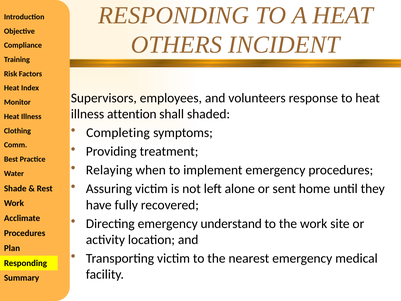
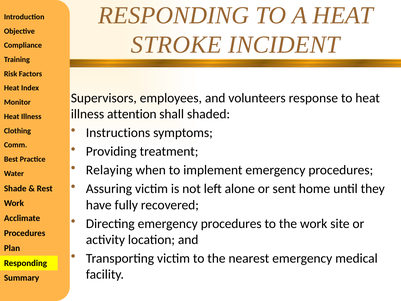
OTHERS: OTHERS -> STROKE (176, 45)
Completing: Completing -> Instructions (118, 133)
Directing emergency understand: understand -> procedures (231, 223)
